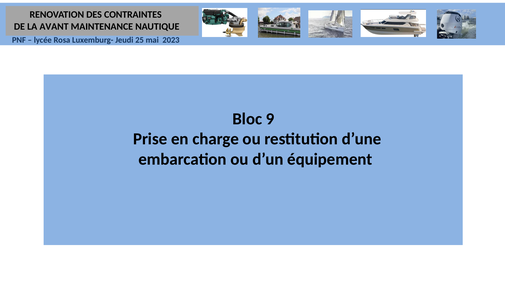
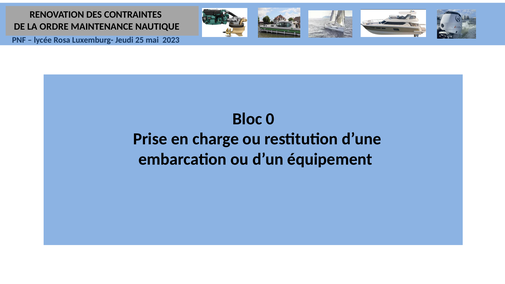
AVANT: AVANT -> ORDRE (54, 27)
9: 9 -> 0 (270, 119)
